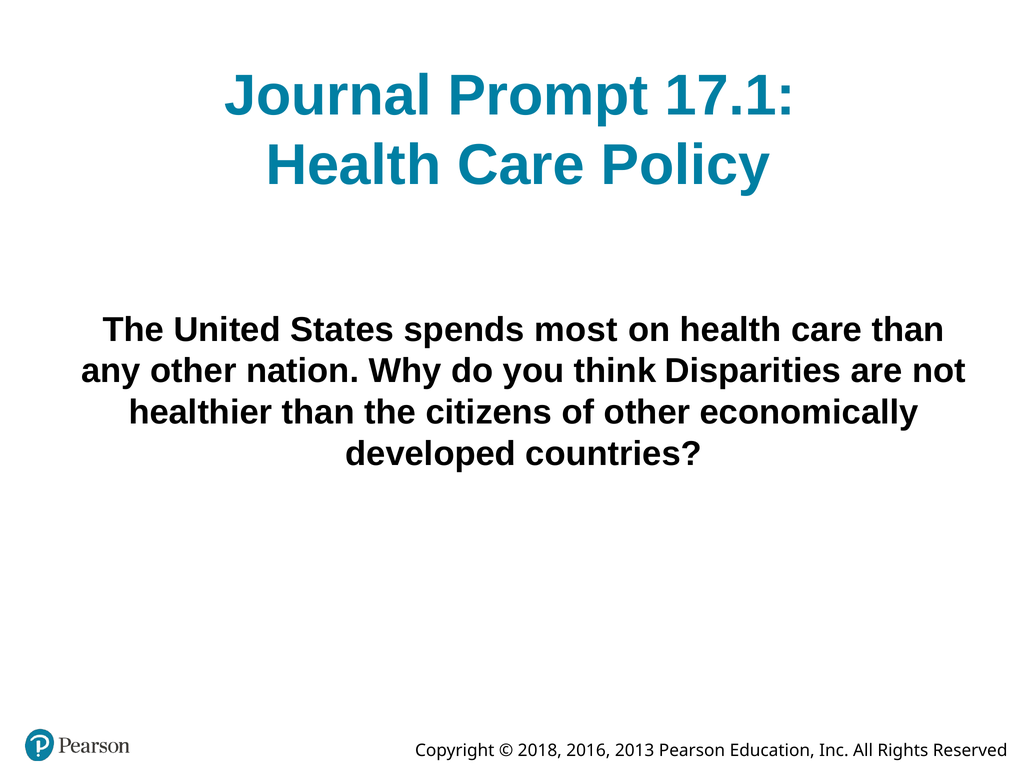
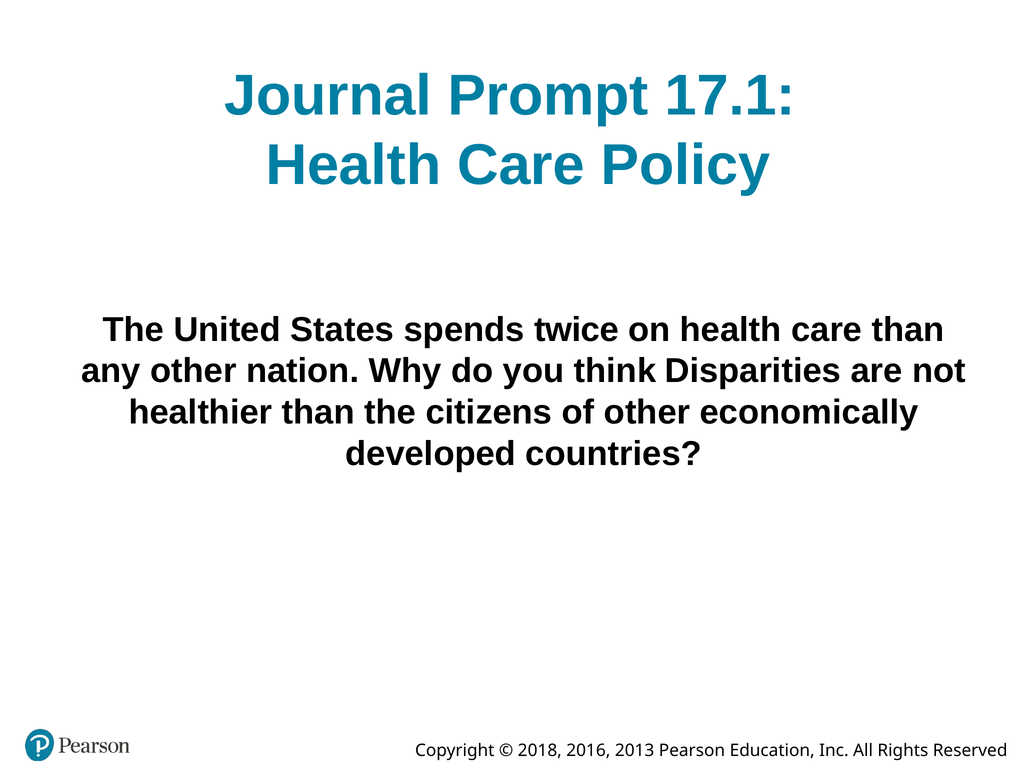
most: most -> twice (576, 330)
